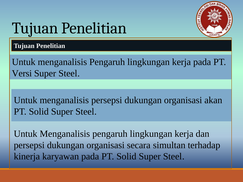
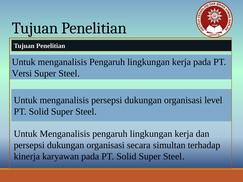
akan: akan -> level (213, 100)
